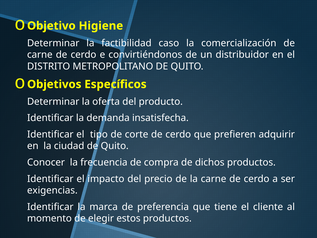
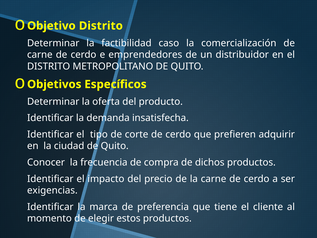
Objetivo Higiene: Higiene -> Distrito (101, 26)
convirtiéndonos: convirtiéndonos -> emprendedores (145, 55)
